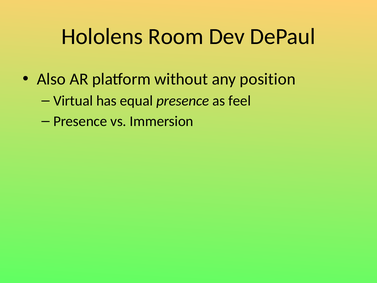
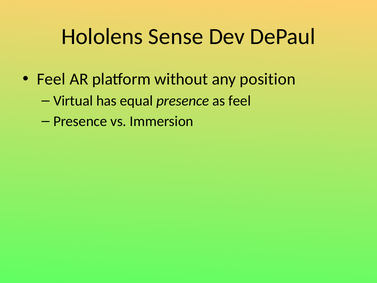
Room: Room -> Sense (176, 36)
Also: Also -> Feel (51, 79)
